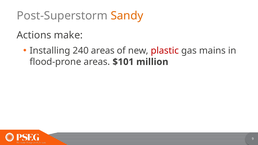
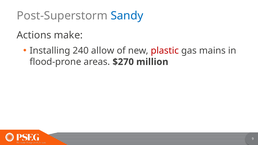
Sandy colour: orange -> blue (127, 16)
240 areas: areas -> allow (103, 51)
$101: $101 -> $270 (123, 62)
